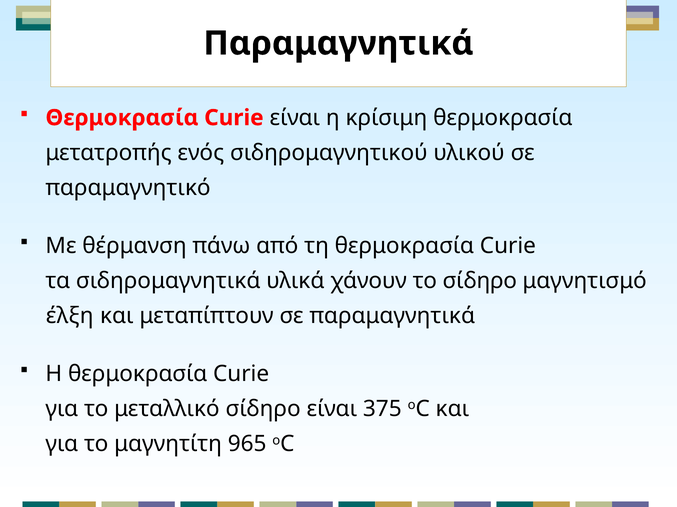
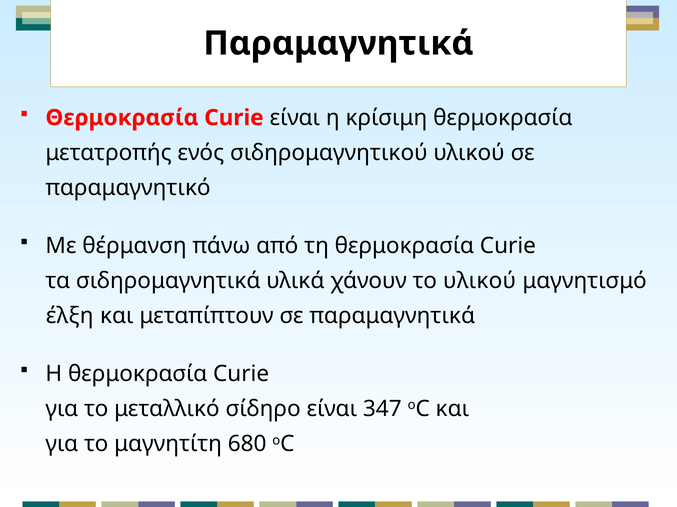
το σίδηρο: σίδηρο -> υλικού (480, 281)
375: 375 -> 347 (382, 409)
965: 965 -> 680 (247, 445)
